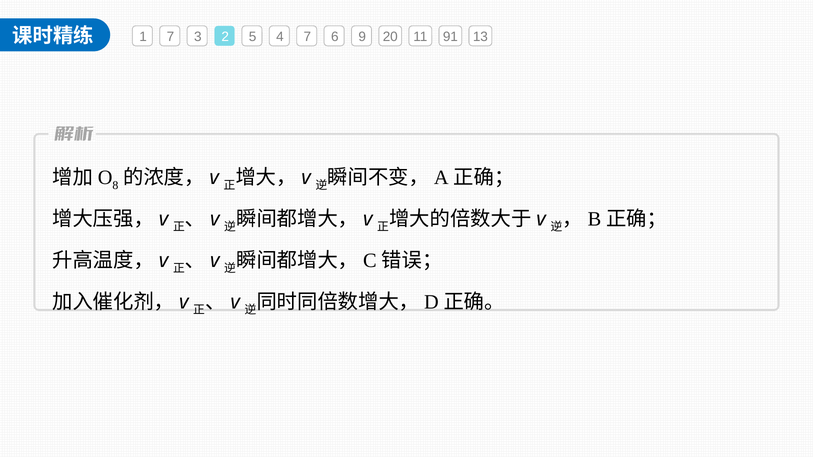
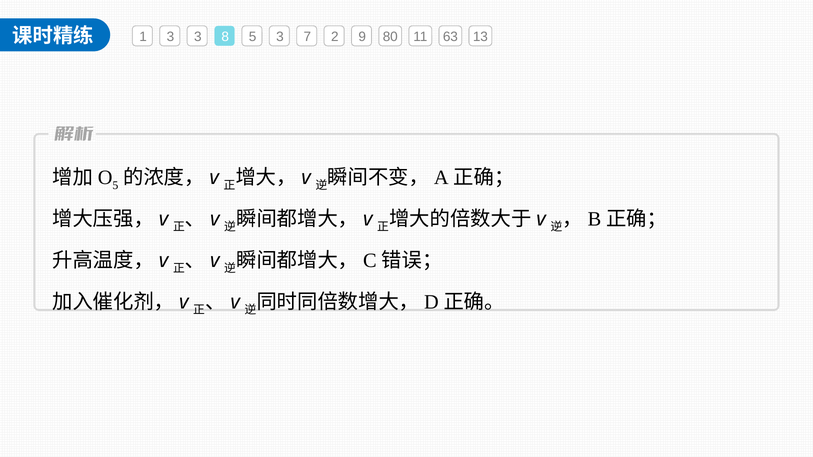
1 7: 7 -> 3 (170, 37)
2: 2 -> 8 (225, 37)
5 4: 4 -> 3 (280, 37)
6: 6 -> 2 (335, 37)
20: 20 -> 80 (390, 37)
91: 91 -> 63 (450, 37)
8: 8 -> 5 (115, 185)
